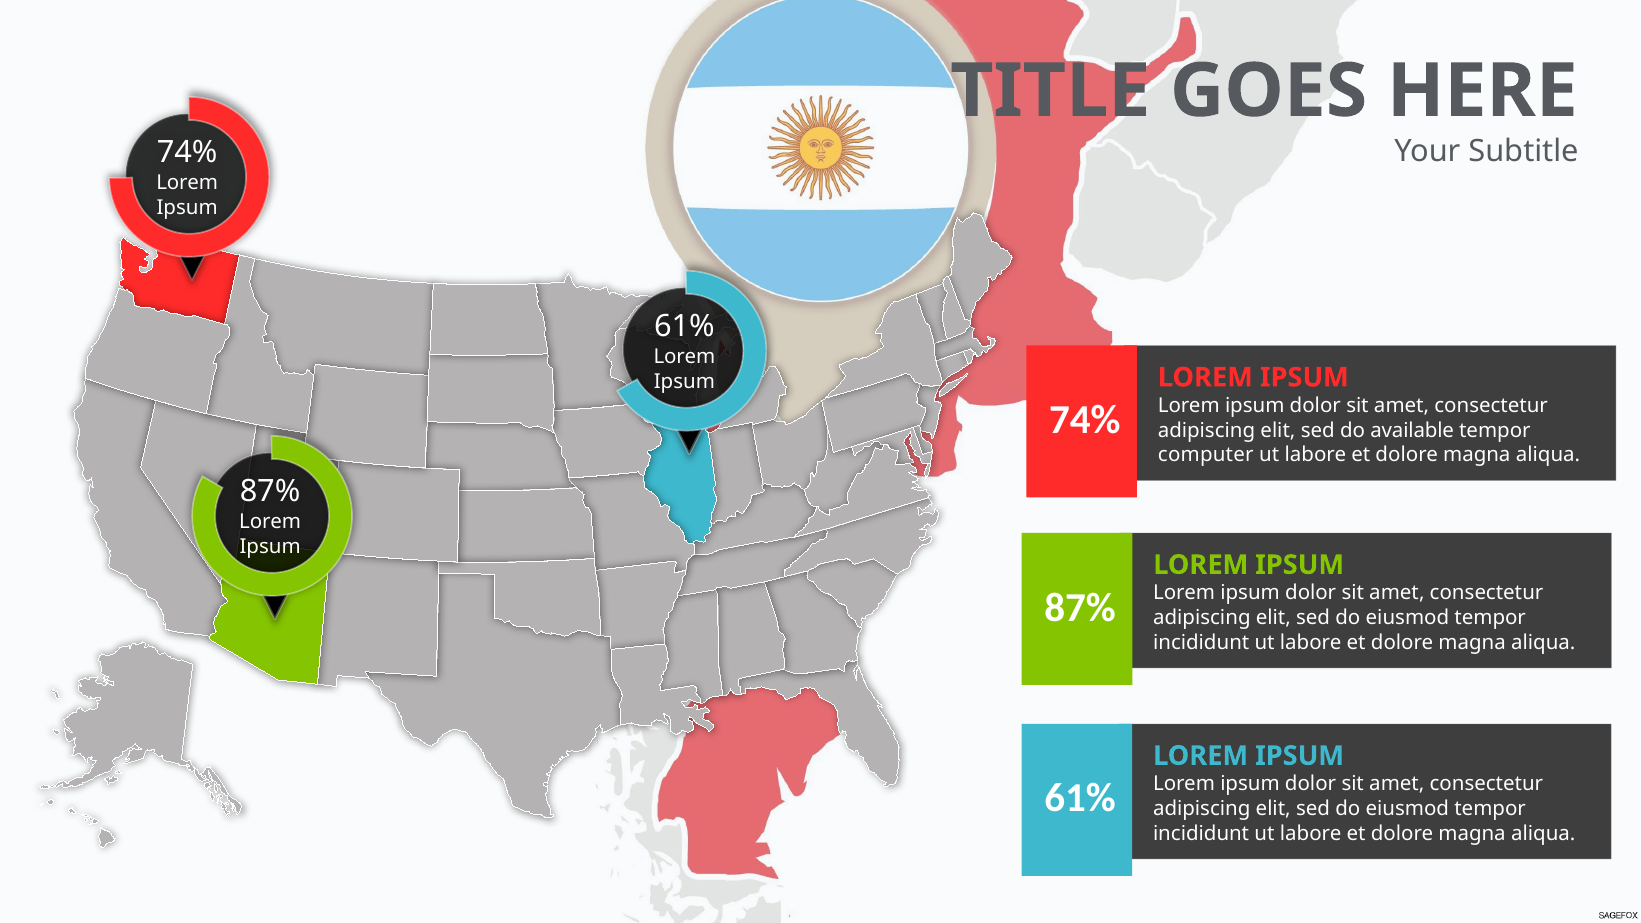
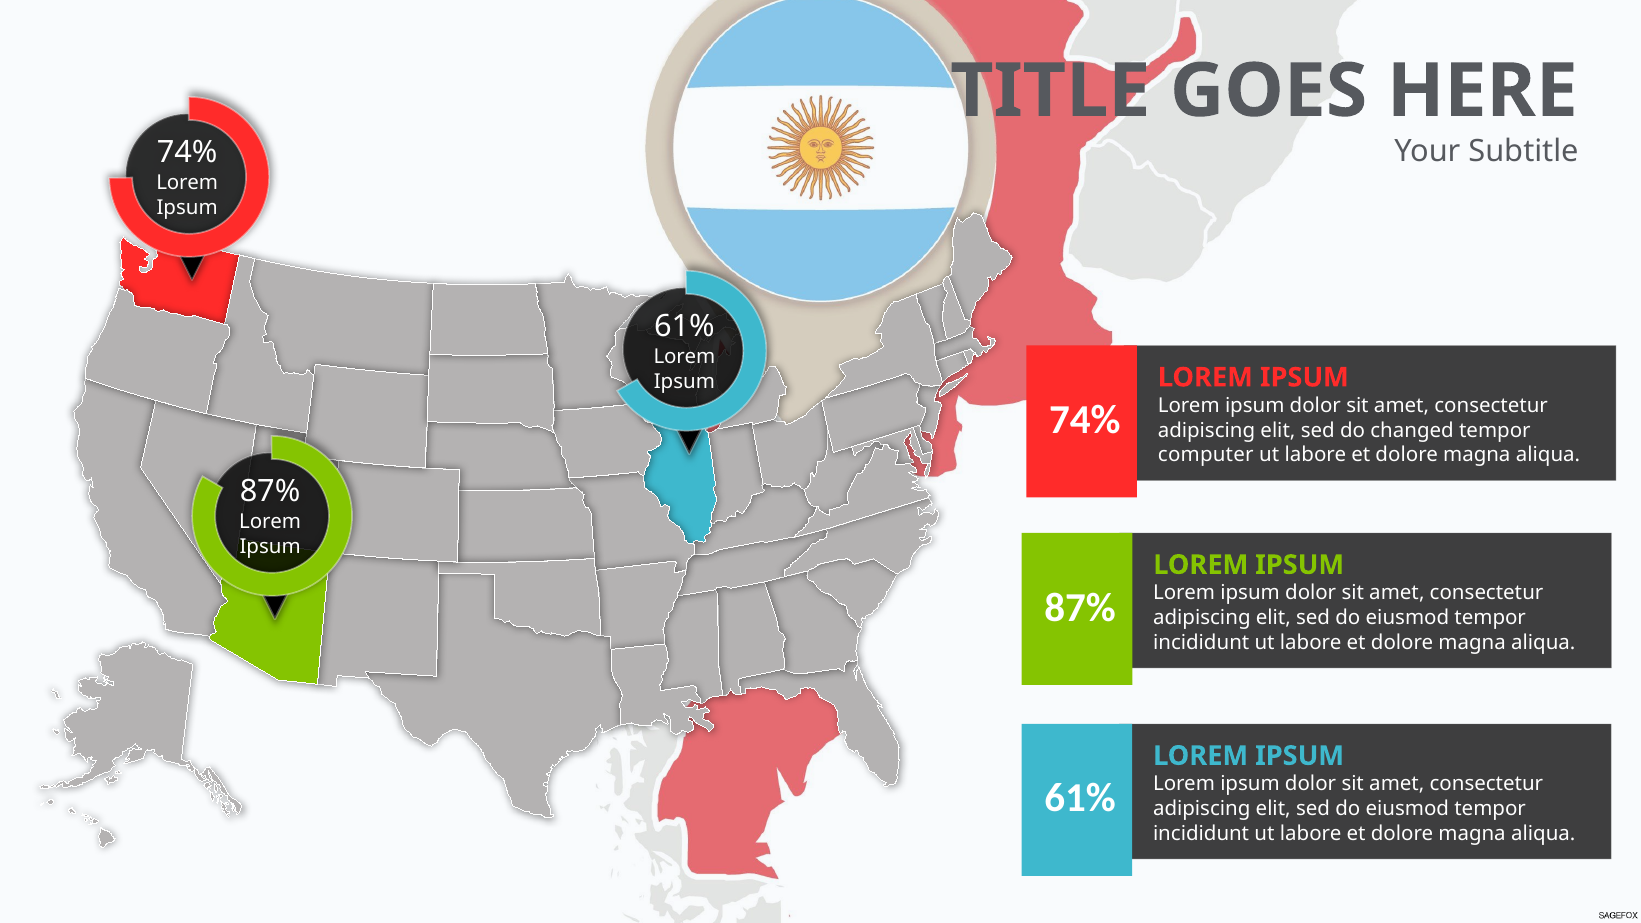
available: available -> changed (1412, 430)
